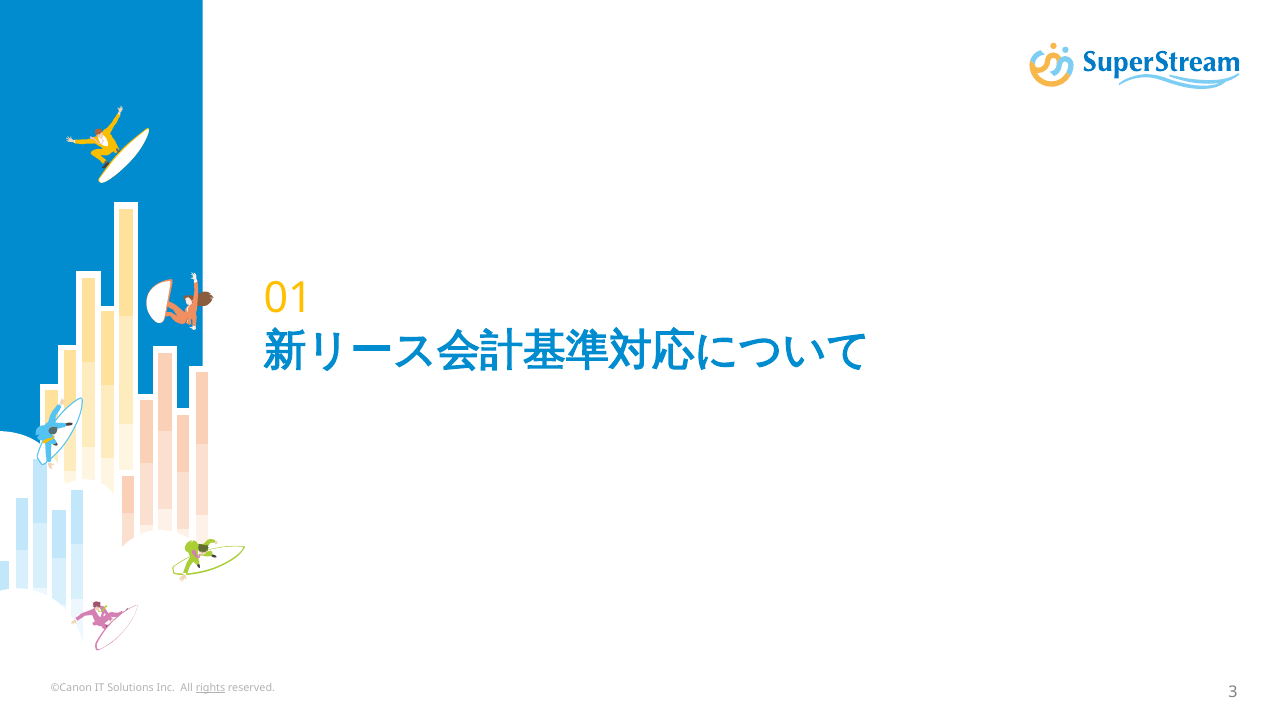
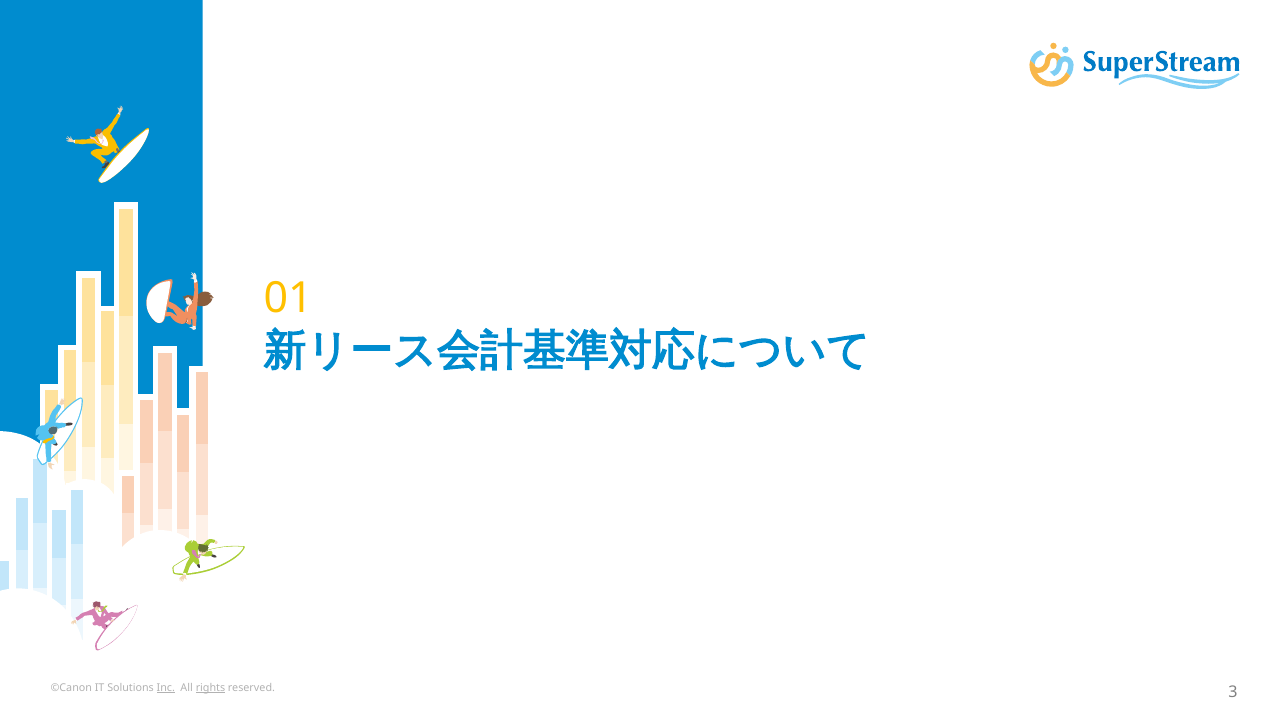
Inc underline: none -> present (166, 688)
